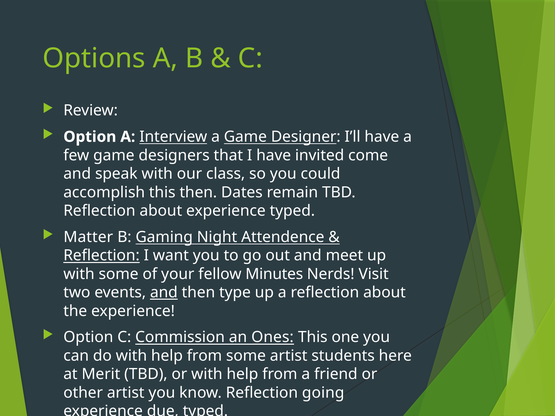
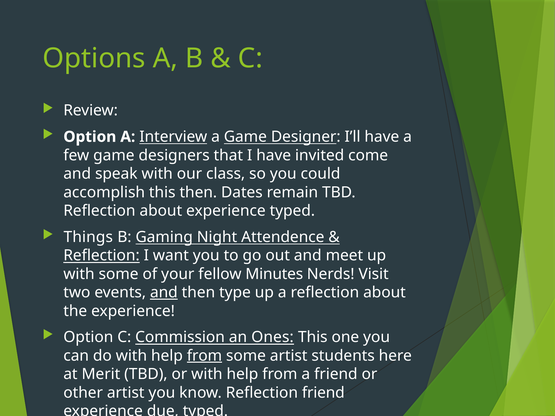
Matter: Matter -> Things (88, 237)
from underline: none -> present (204, 356)
Reflection going: going -> friend (323, 393)
